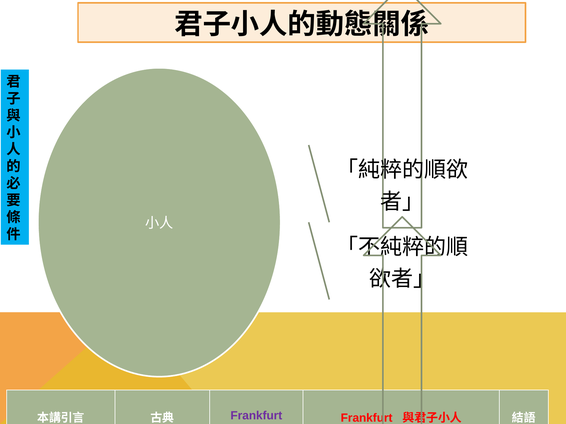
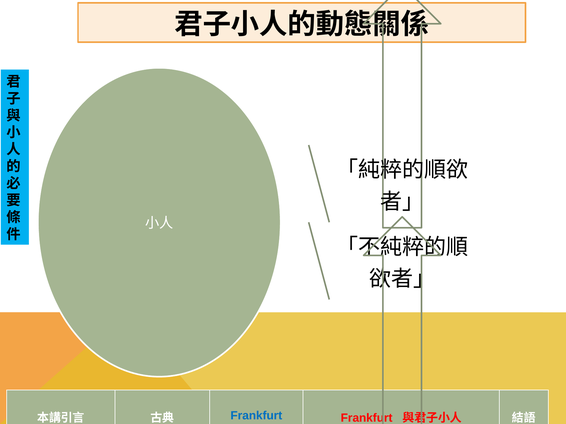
Frankfurt colour: purple -> blue (256, 416)
